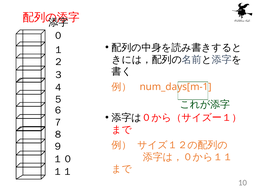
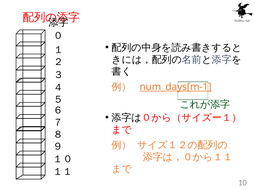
num_days[m-1 underline: none -> present (176, 87)
